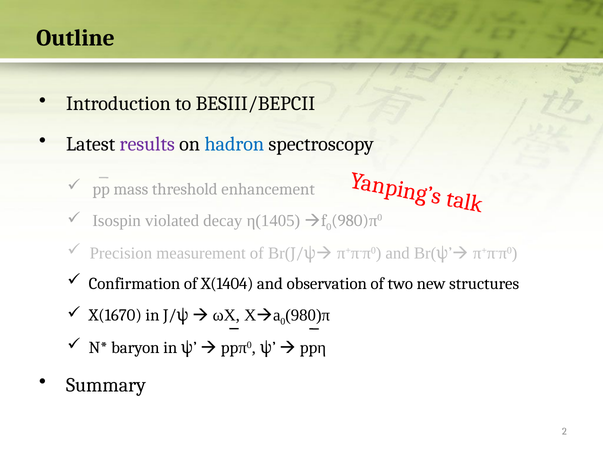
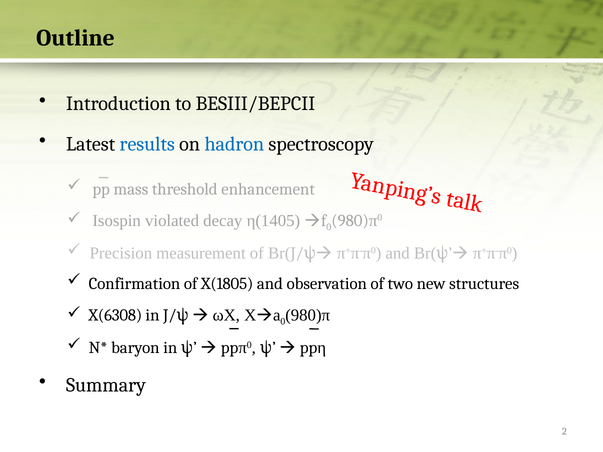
results colour: purple -> blue (147, 144)
X(1404: X(1404 -> X(1805 (227, 284)
X(1670: X(1670 -> X(6308 (115, 315)
